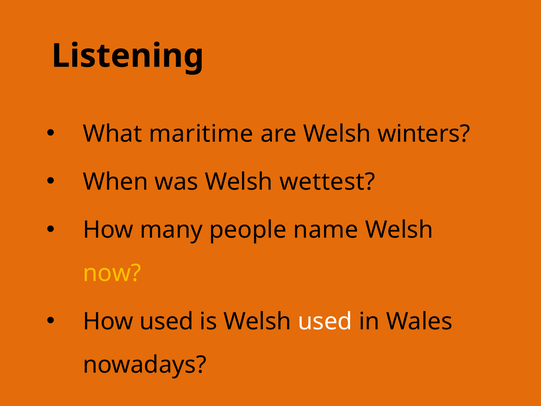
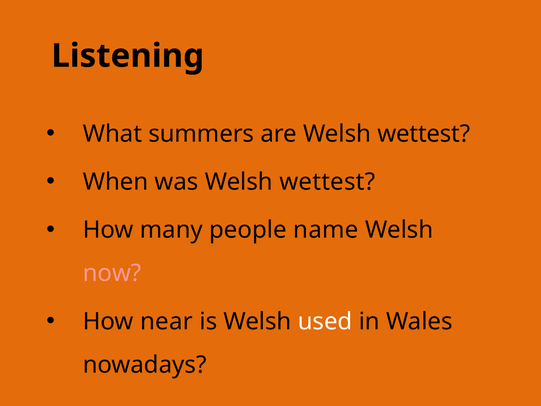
maritime: maritime -> summers (201, 134)
are Welsh winters: winters -> wettest (424, 134)
now colour: yellow -> pink (112, 273)
How used: used -> near (166, 321)
